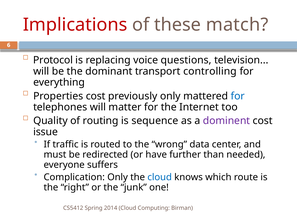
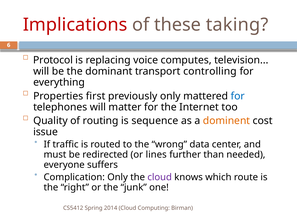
match: match -> taking (237, 25)
questions: questions -> computes (186, 60)
Properties cost: cost -> first (96, 96)
dominent colour: purple -> orange (227, 121)
have: have -> lines (156, 155)
cloud colour: blue -> purple (160, 178)
